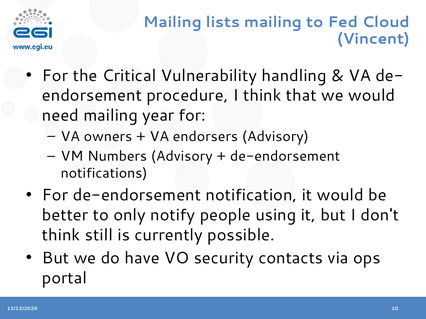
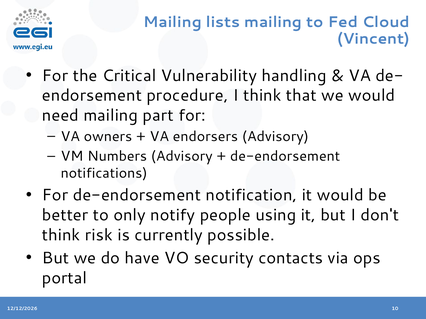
year: year -> part (158, 115)
still: still -> risk (99, 235)
